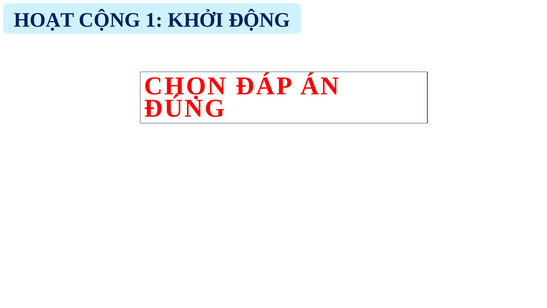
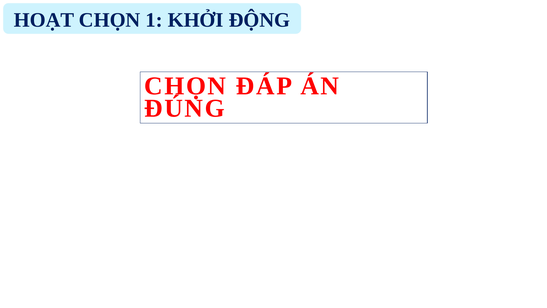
HOẠT CỘNG: CỘNG -> CHỌN (110, 20)
